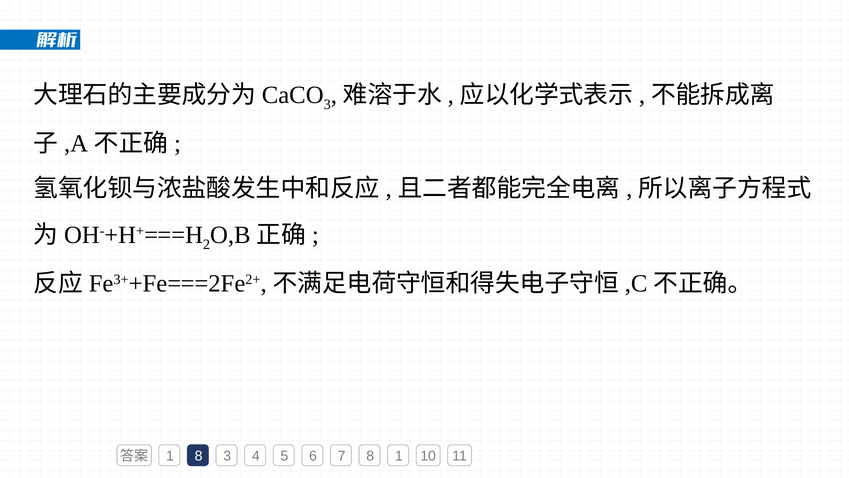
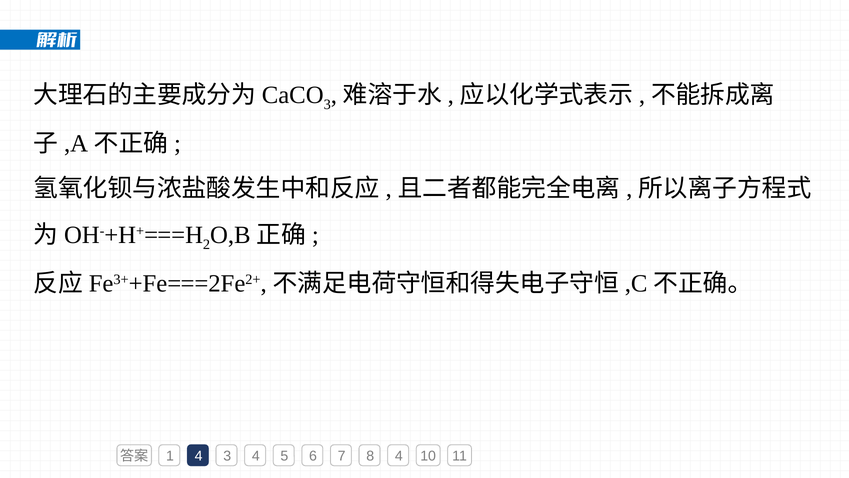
1 8: 8 -> 4 (199, 456)
8 1: 1 -> 4 (399, 456)
